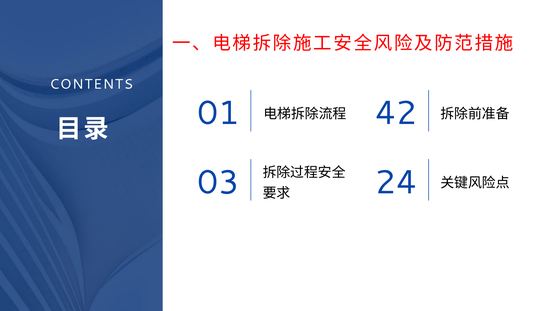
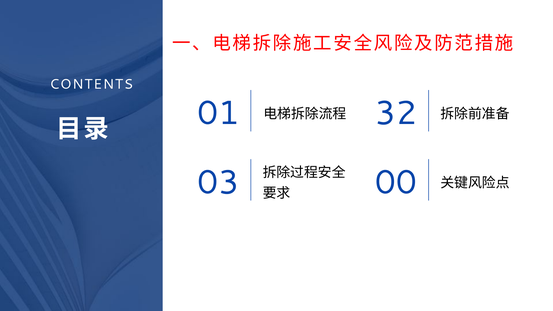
42: 42 -> 32 (396, 113)
24: 24 -> 00 (396, 182)
